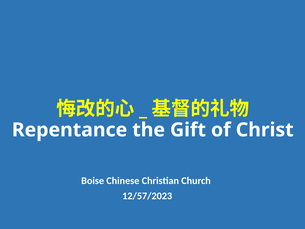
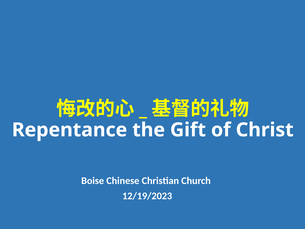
12/57/2023: 12/57/2023 -> 12/19/2023 (147, 196)
